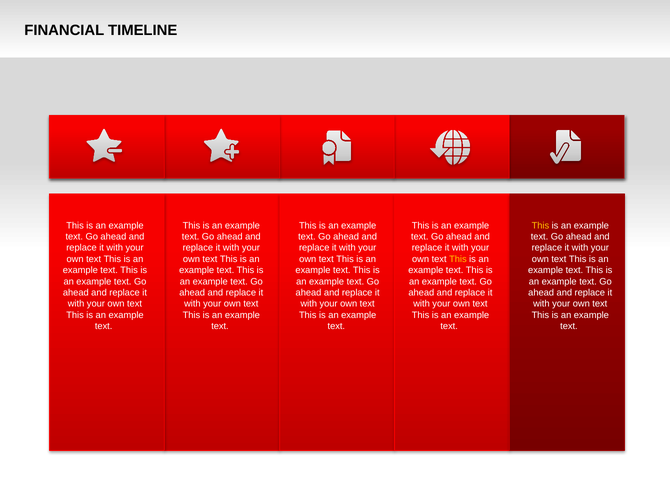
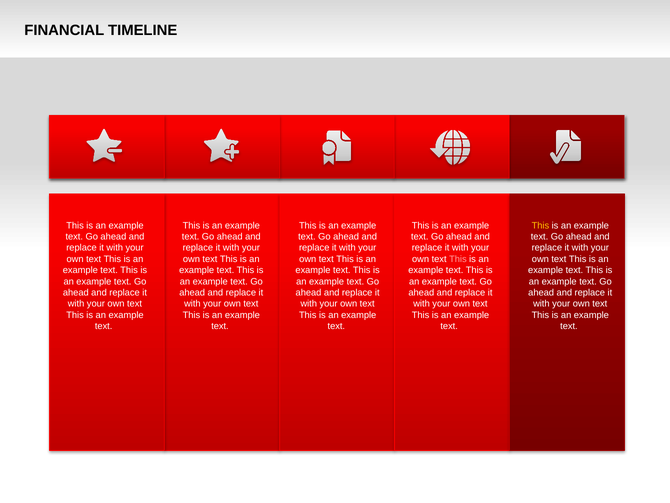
This colour: yellow -> pink (458, 259)
